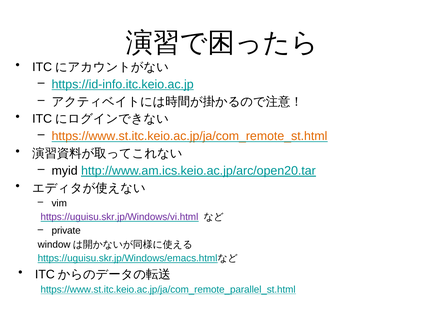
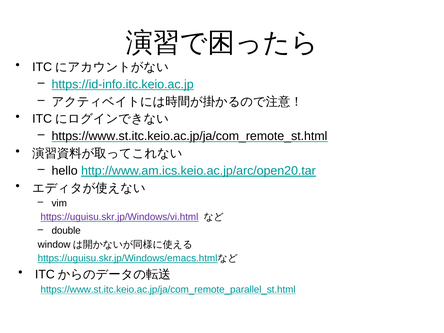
https://www.st.itc.keio.ac.jp/ja/com_remote_st.html colour: orange -> black (189, 136)
myid: myid -> hello (65, 171)
private: private -> double (66, 231)
